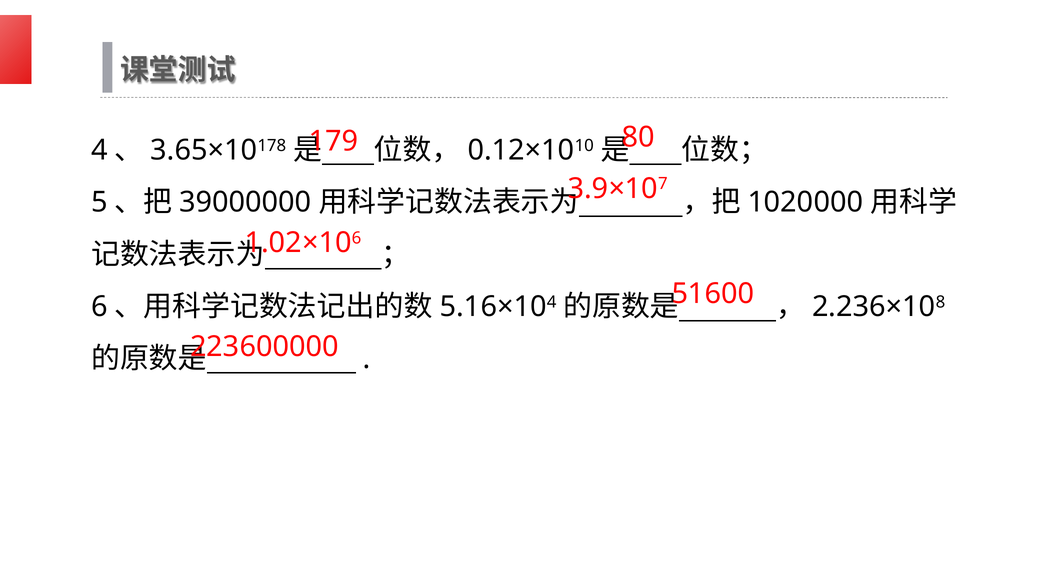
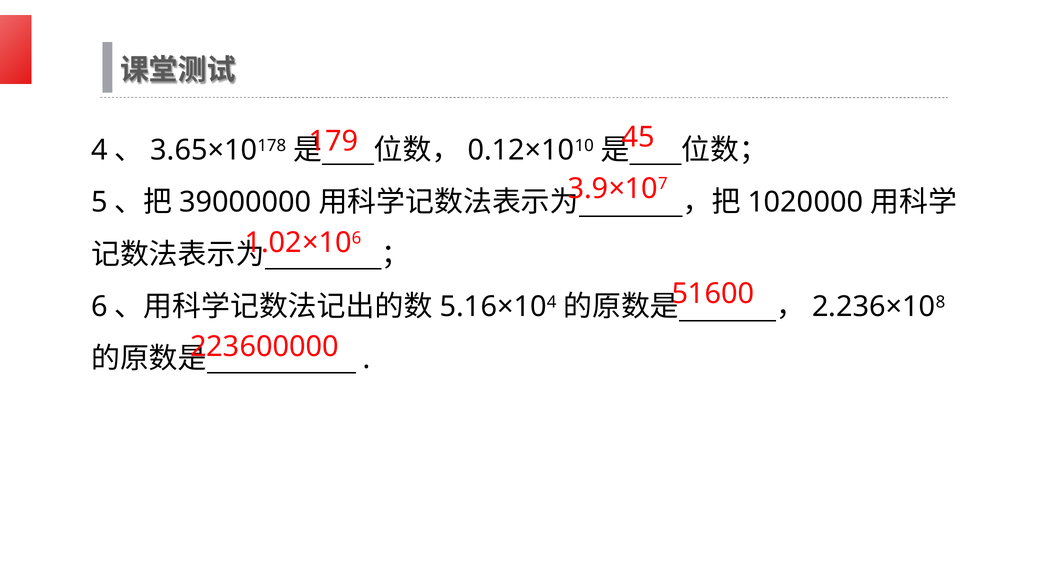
80: 80 -> 45 (638, 137)
